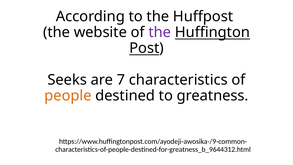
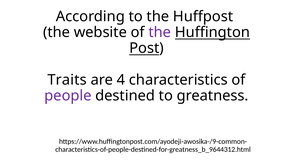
Seeks: Seeks -> Traits (67, 80)
7: 7 -> 4 (121, 80)
people colour: orange -> purple (68, 96)
